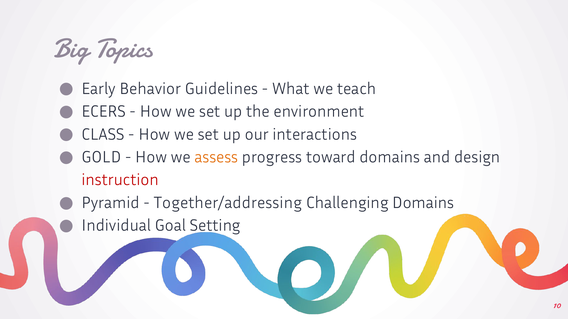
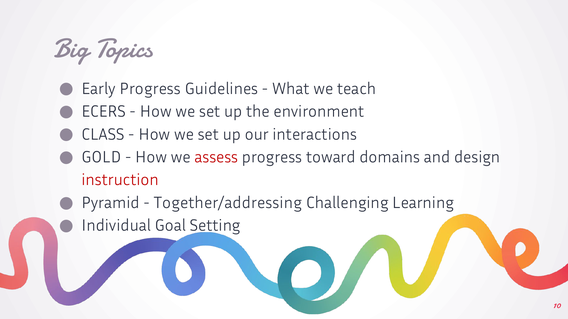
Early Behavior: Behavior -> Progress (150, 89)
assess colour: orange -> red (216, 157)
Challenging Domains: Domains -> Learning (423, 203)
